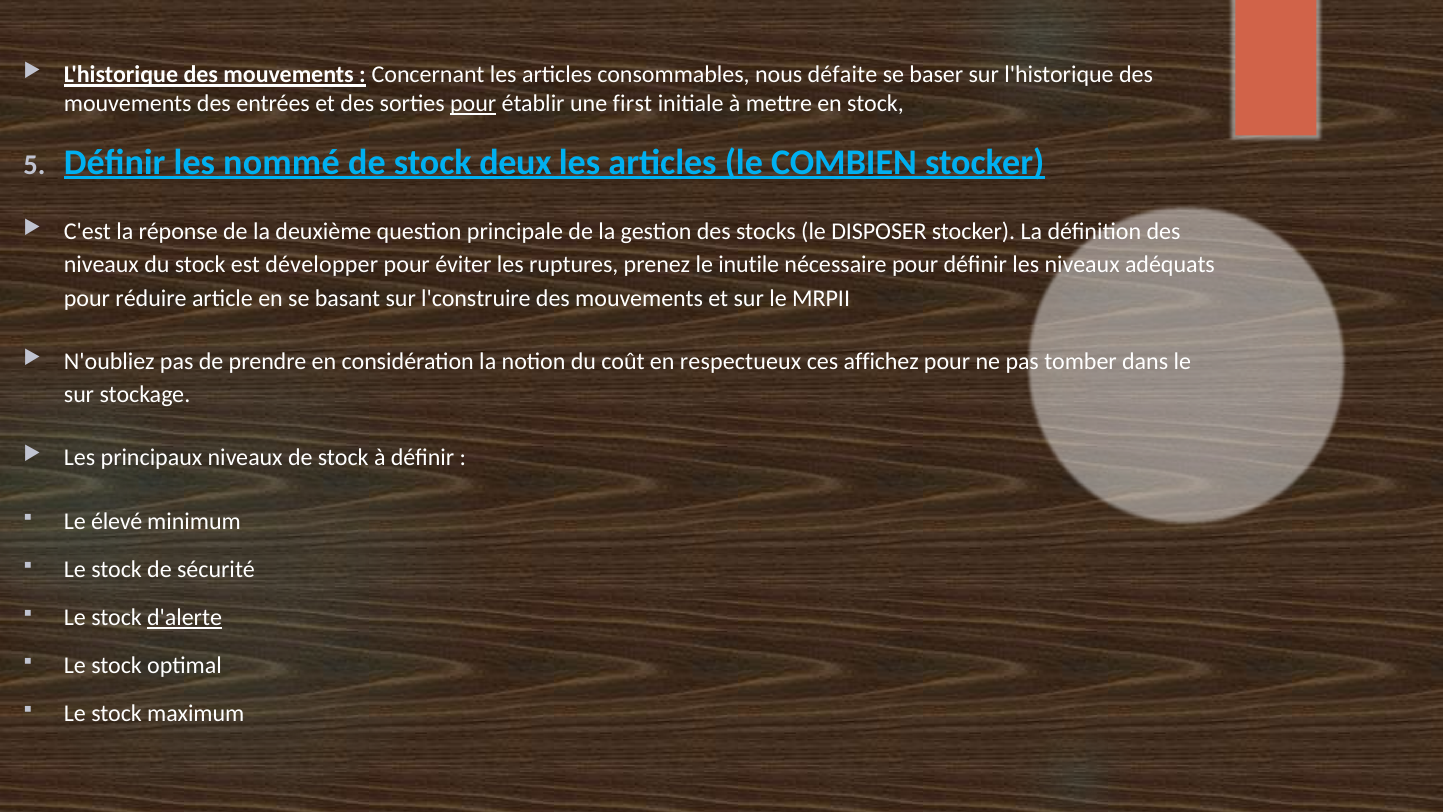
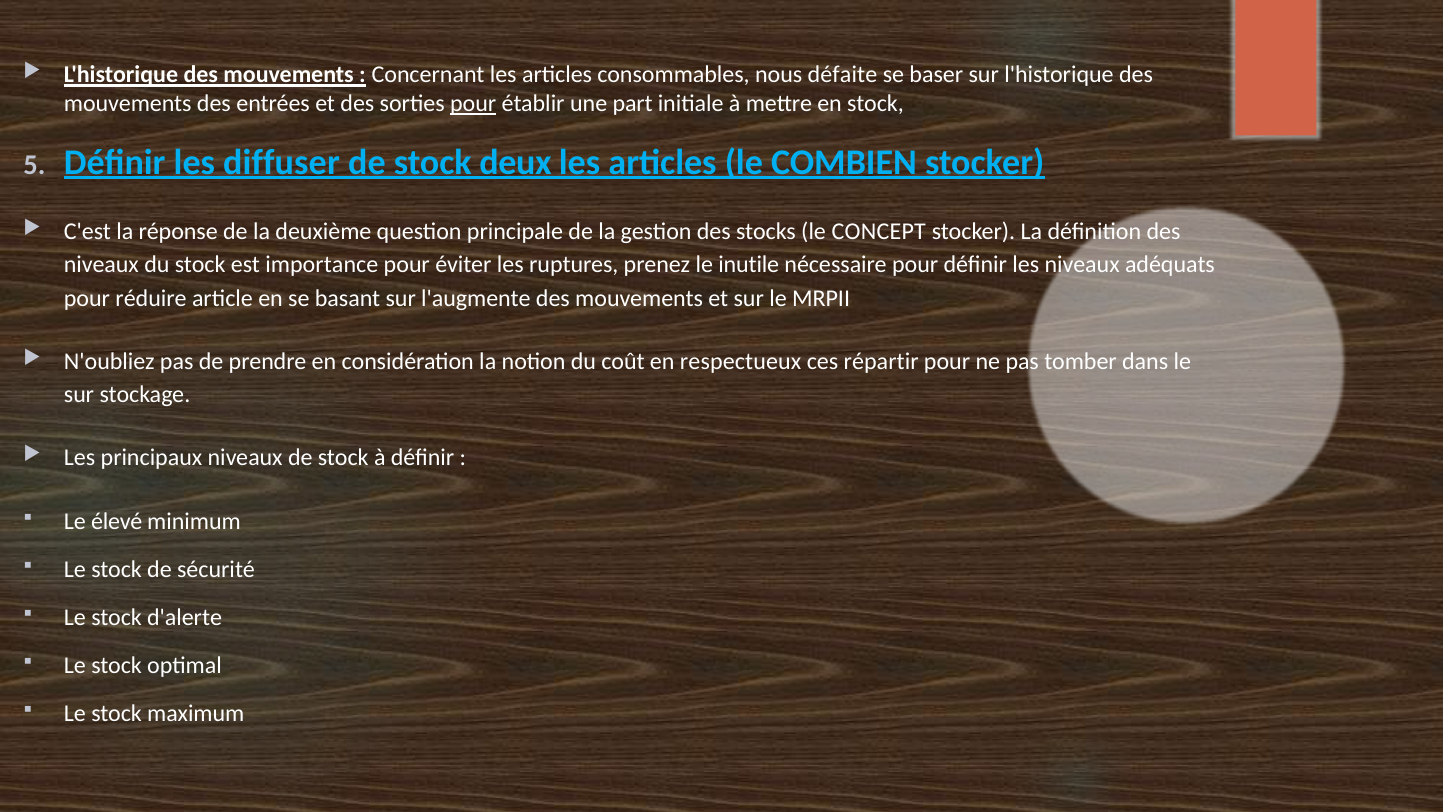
first: first -> part (633, 104)
nommé: nommé -> diffuser (281, 162)
DISPOSER: DISPOSER -> CONCEPT (879, 232)
développer: développer -> importance (322, 265)
l'construire: l'construire -> l'augmente (476, 298)
affichez: affichez -> répartir (881, 361)
d'alerte underline: present -> none (185, 617)
